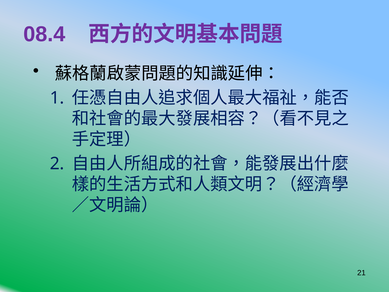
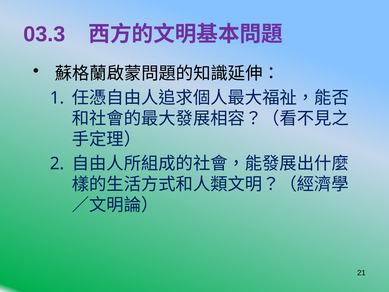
08.4: 08.4 -> 03.3 (44, 34)
